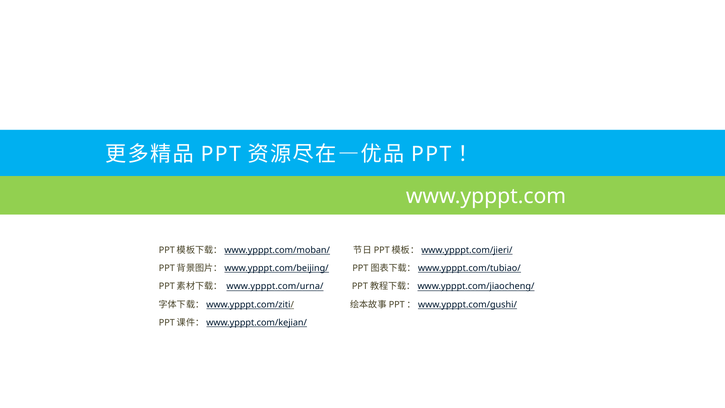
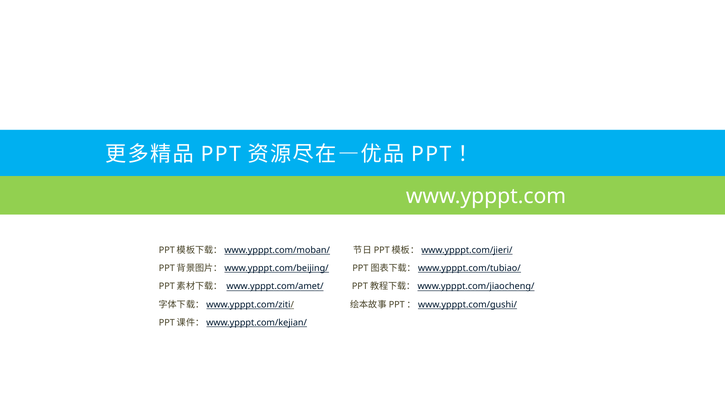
www.ypppt.com/urna/: www.ypppt.com/urna/ -> www.ypppt.com/amet/ (275, 286)
